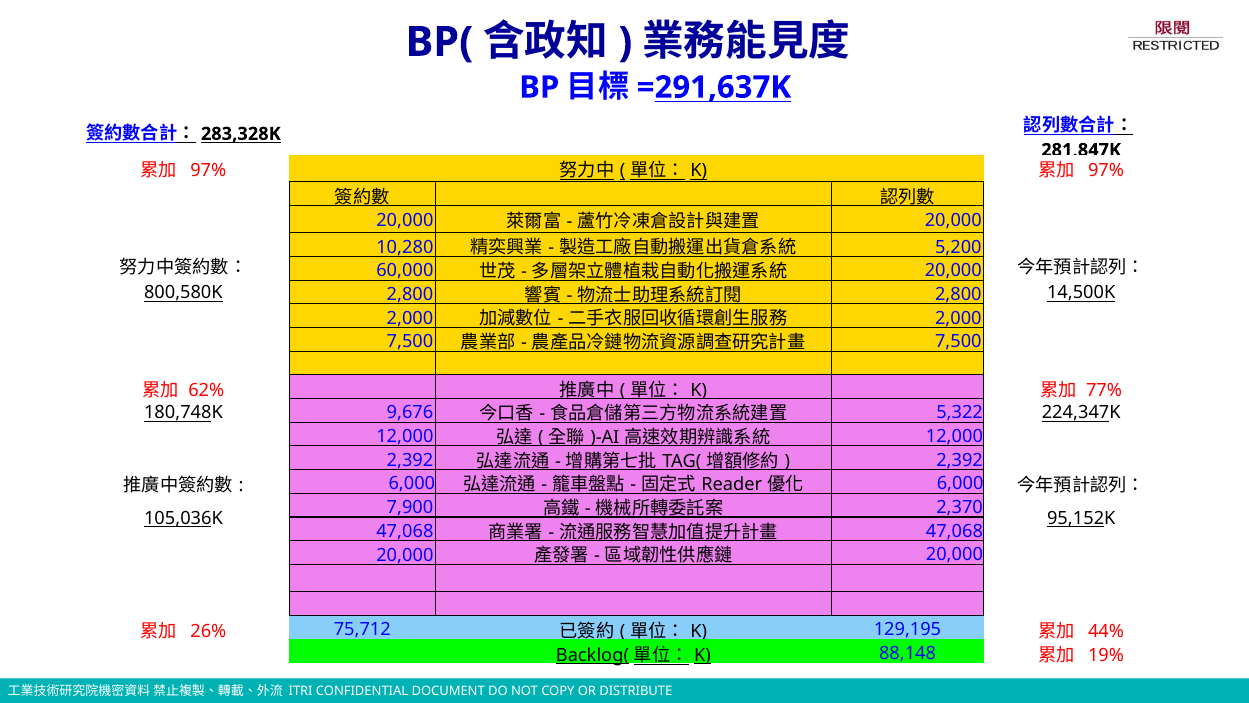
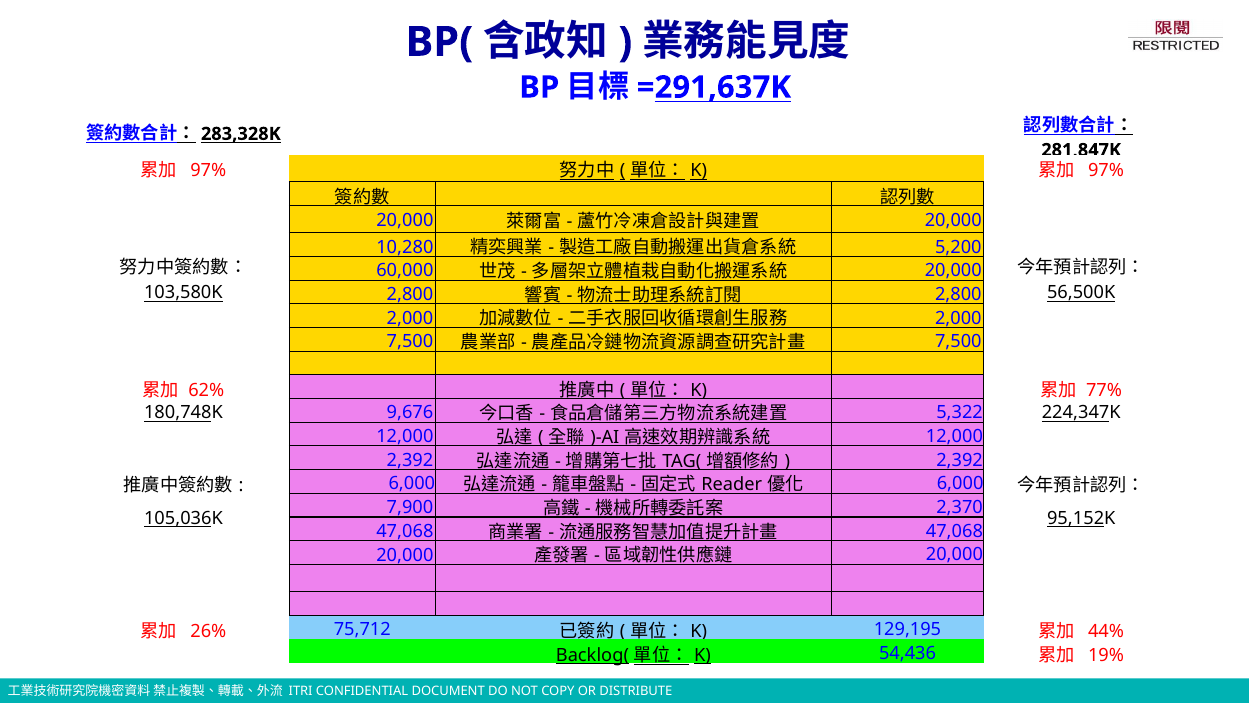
800,580K: 800,580K -> 103,580K (183, 292)
14,500K: 14,500K -> 56,500K (1081, 292)
88,148: 88,148 -> 54,436 (908, 653)
